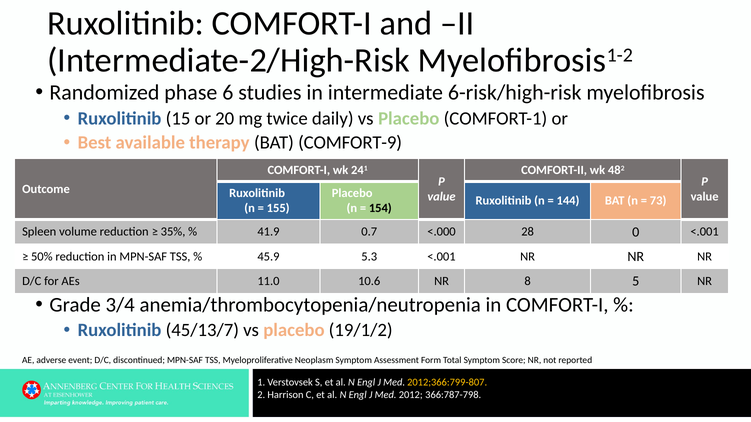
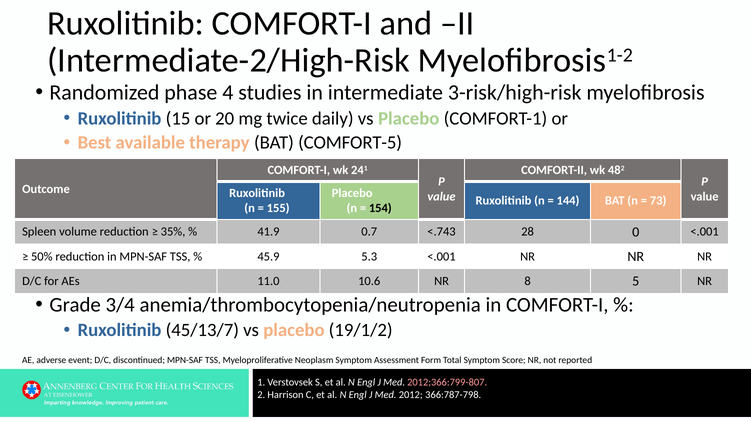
6: 6 -> 4 (228, 93)
6-risk/high-risk: 6-risk/high-risk -> 3-risk/high-risk (515, 93)
COMFORT-9: COMFORT-9 -> COMFORT-5 (350, 143)
<.000: <.000 -> <.743 (441, 232)
2012;366:799-807 colour: yellow -> pink (447, 383)
